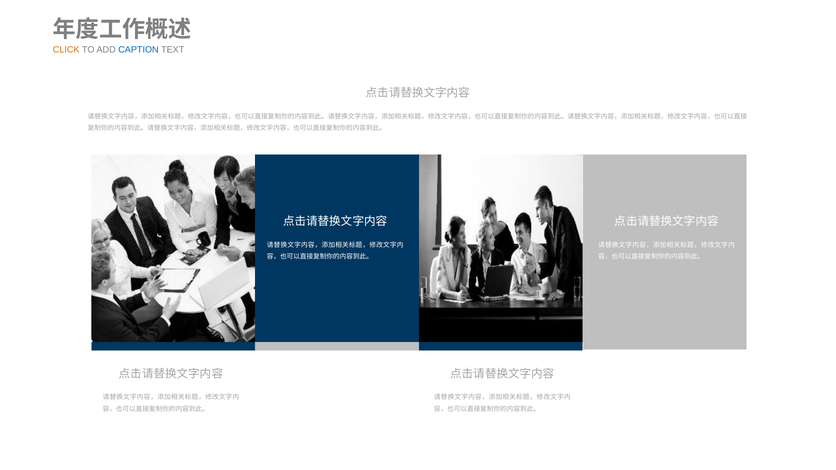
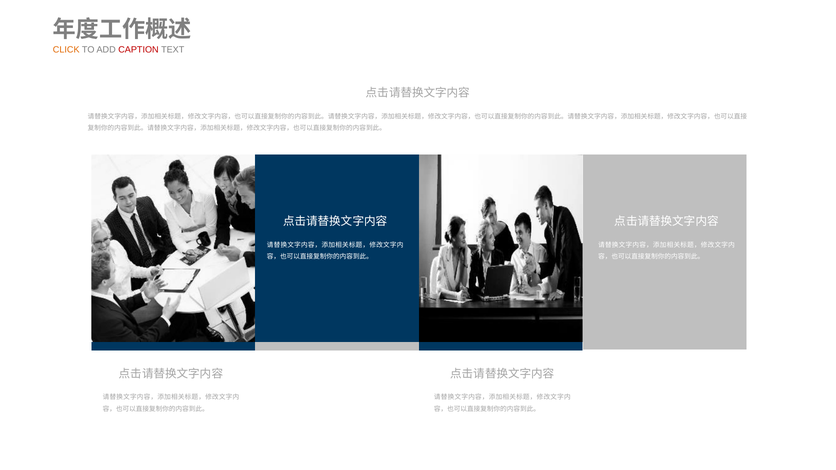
CAPTION colour: blue -> red (138, 50)
